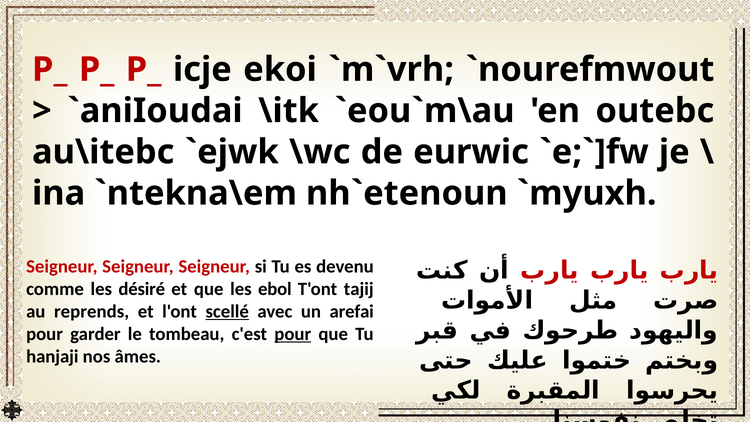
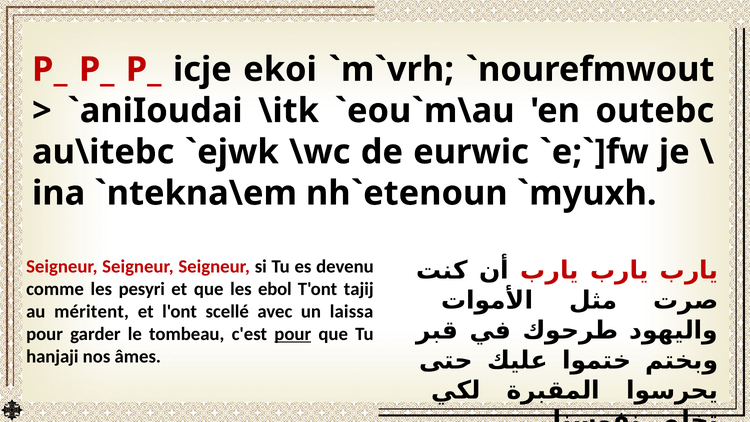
désiré: désiré -> pesyri (142, 289)
reprends: reprends -> méritent (92, 311)
scellé underline: present -> none (227, 311)
arefai: arefai -> laissa (352, 311)
